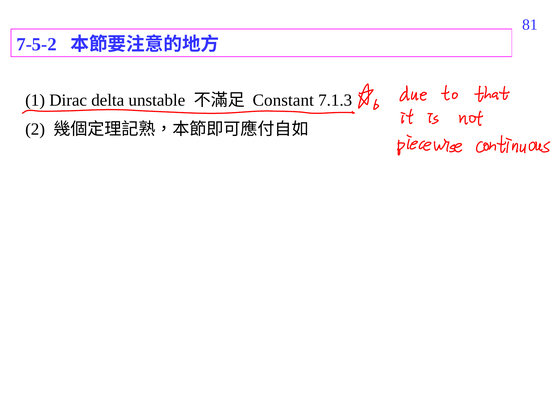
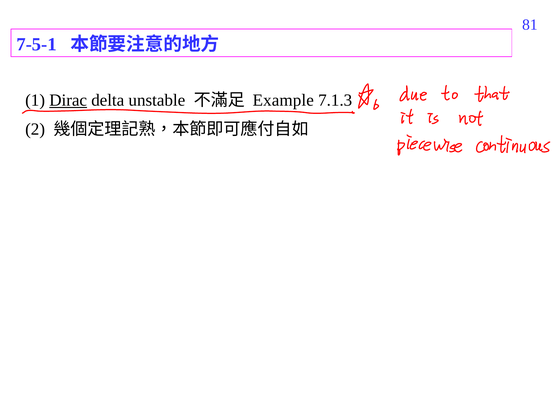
7-5-2: 7-5-2 -> 7-5-1 (37, 44)
Dirac underline: none -> present (68, 100)
Constant: Constant -> Example (283, 100)
